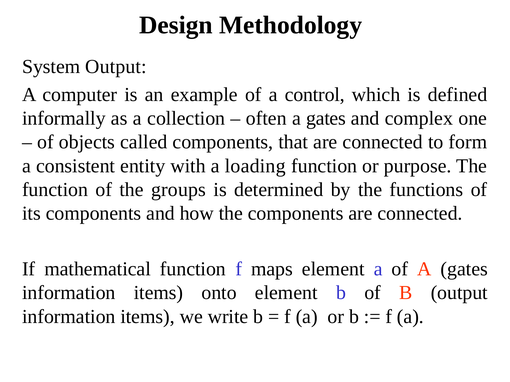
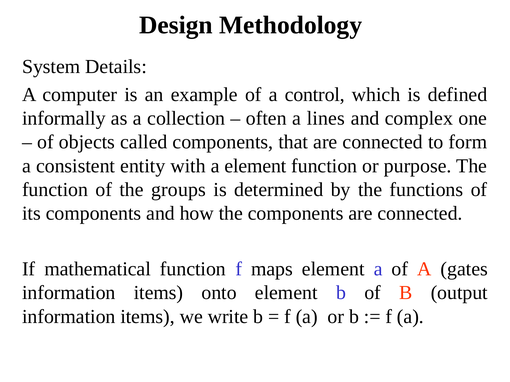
System Output: Output -> Details (116, 67)
often a gates: gates -> lines (326, 118)
a loading: loading -> element (255, 166)
